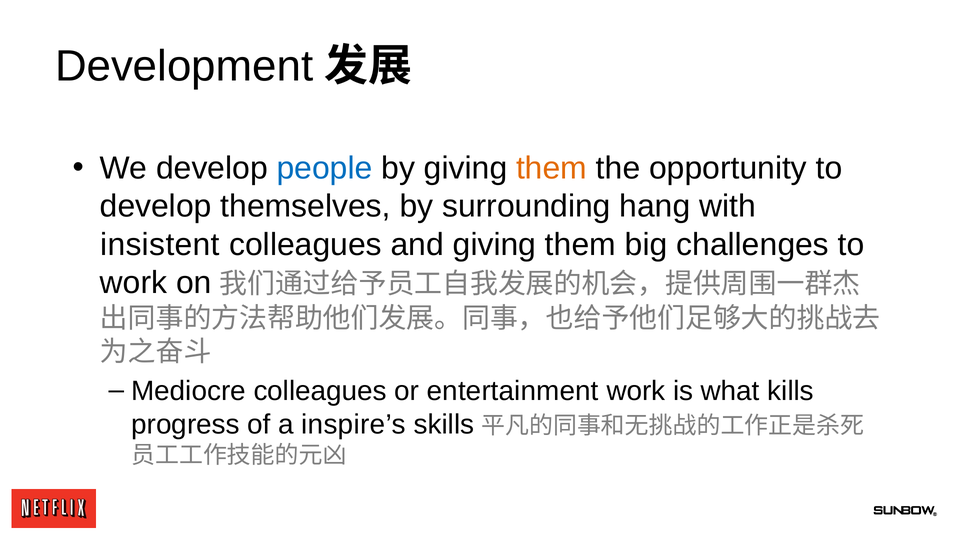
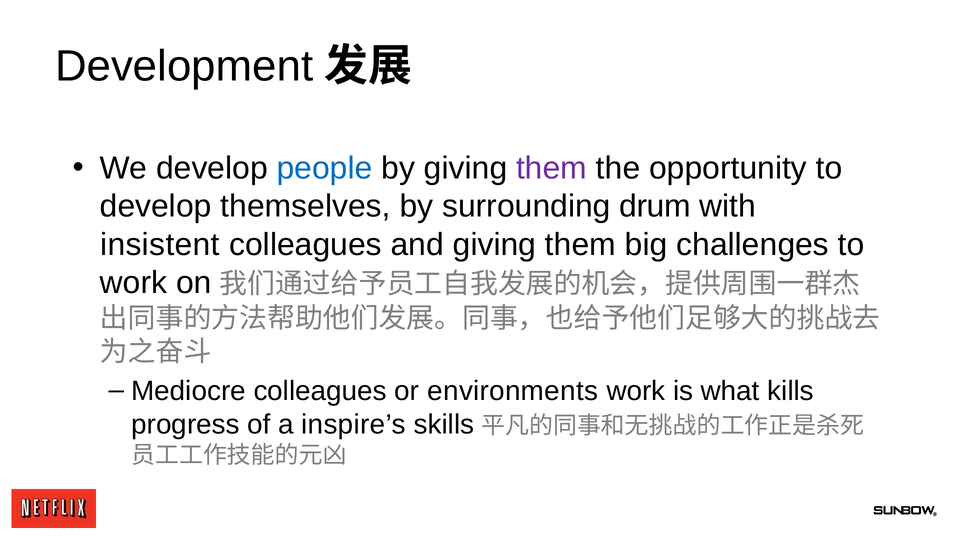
them colour: orange -> purple (552, 168)
hang: hang -> drum (655, 207)
entertainment: entertainment -> environments (513, 391)
